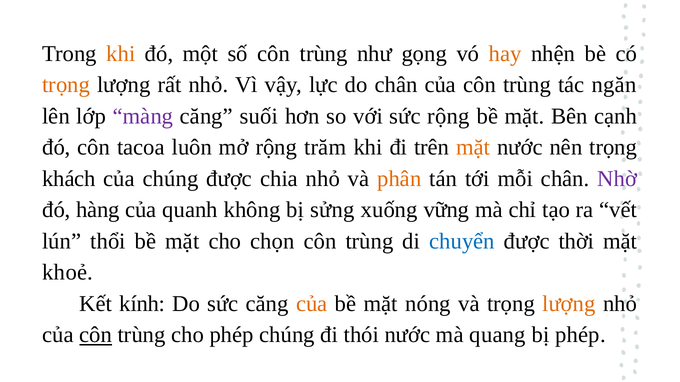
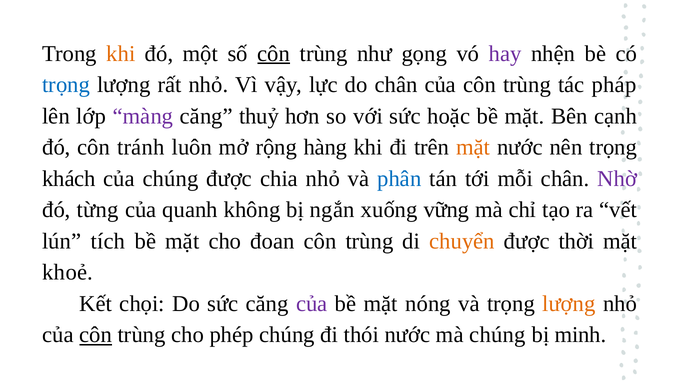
côn underline: none -> present (274, 54)
hay colour: orange -> purple (505, 54)
trọng colour: orange -> blue (66, 85)
ngăn: ngăn -> pháp (614, 85)
suối: suối -> thuỷ (259, 116)
sức rộng: rộng -> hoặc (449, 116)
tacoa: tacoa -> tránh (141, 148)
trăm: trăm -> hàng (325, 148)
phân colour: orange -> blue (399, 179)
hàng: hàng -> từng (98, 210)
sửng: sửng -> ngắn (332, 210)
thổi: thổi -> tích (108, 241)
chọn: chọn -> đoan (272, 241)
chuyển colour: blue -> orange (462, 241)
kính: kính -> chọi (142, 304)
của colour: orange -> purple (312, 304)
mà quang: quang -> chúng (498, 335)
bị phép: phép -> minh (581, 335)
